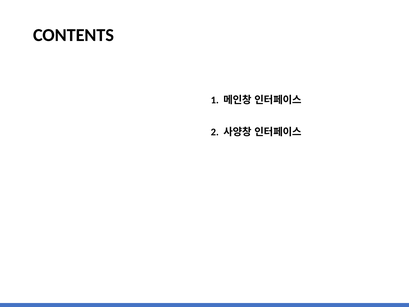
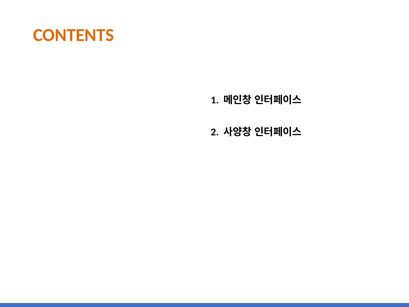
CONTENTS colour: black -> orange (74, 35)
